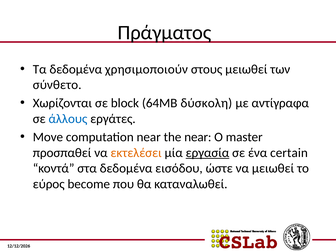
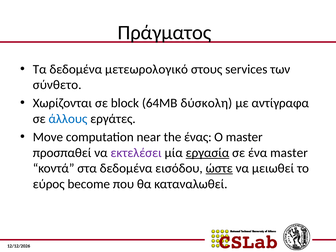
χρησιμοποιούν: χρησιμοποιούν -> μετεωρολογικό (146, 69)
στους μειωθεί: μειωθεί -> services (246, 69)
the near: near -> ένας (198, 137)
εκτελέσει colour: orange -> purple (136, 153)
ένα certain: certain -> master (289, 153)
ώστε underline: none -> present (219, 168)
